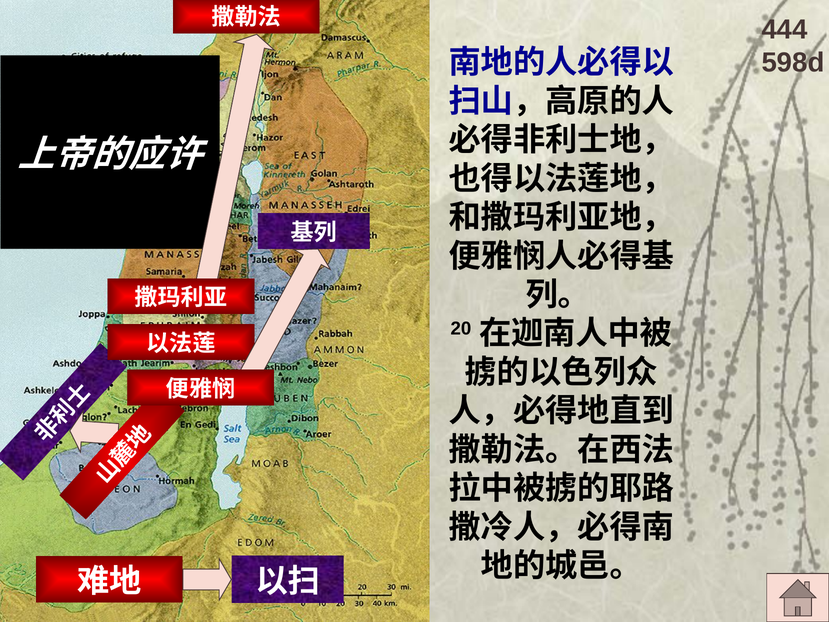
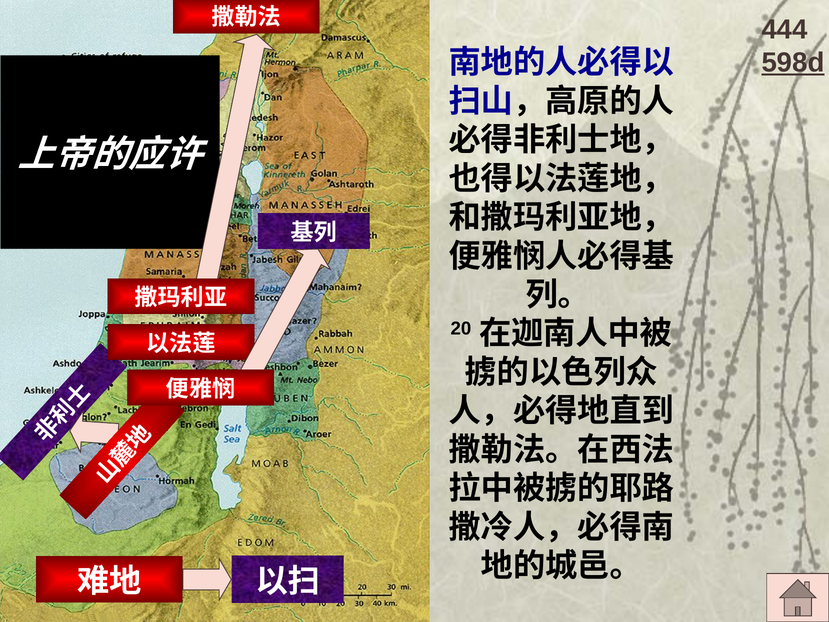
598d underline: none -> present (793, 63)
